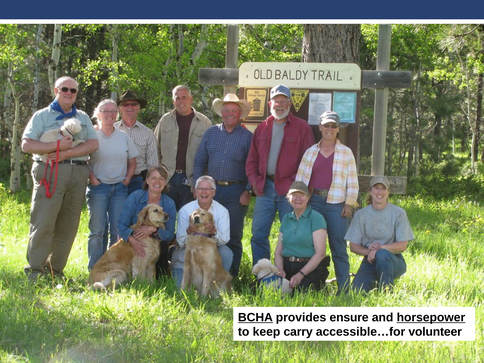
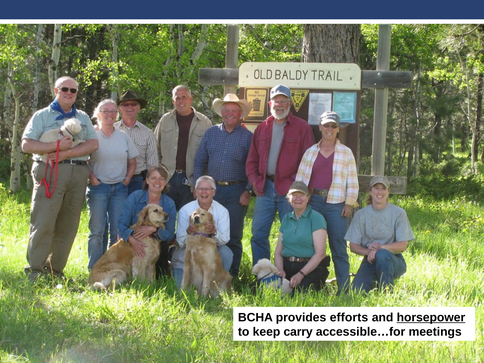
BCHA underline: present -> none (255, 317)
ensure: ensure -> efforts (349, 317)
volunteer: volunteer -> meetings (435, 332)
